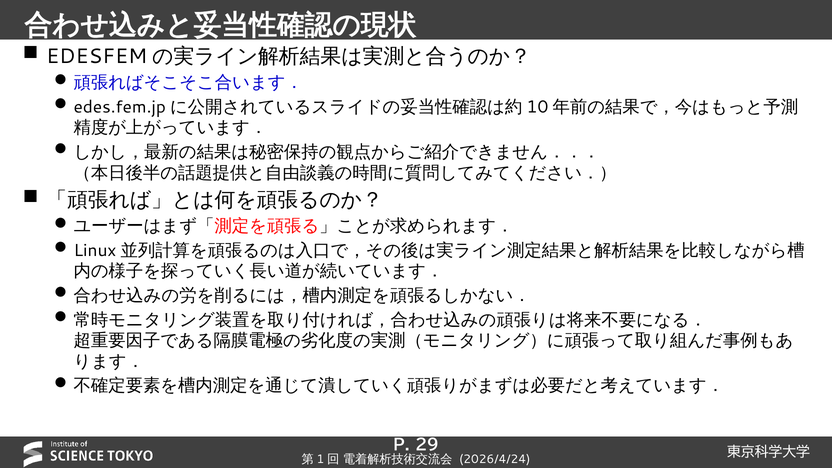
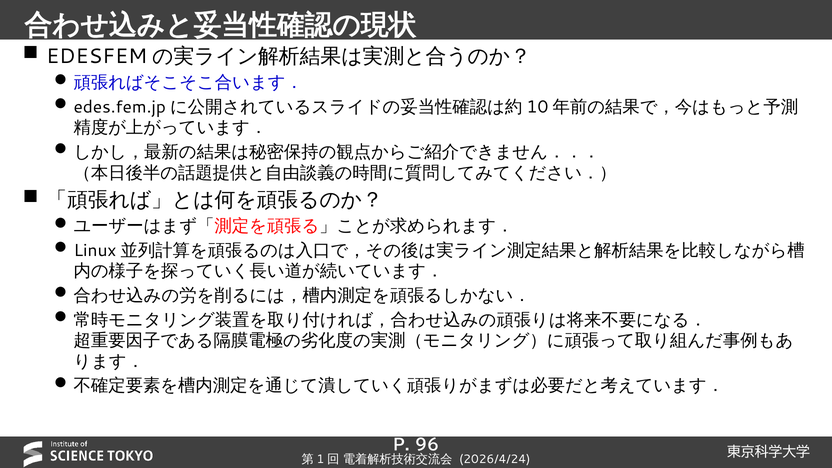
29: 29 -> 96 (427, 445)
